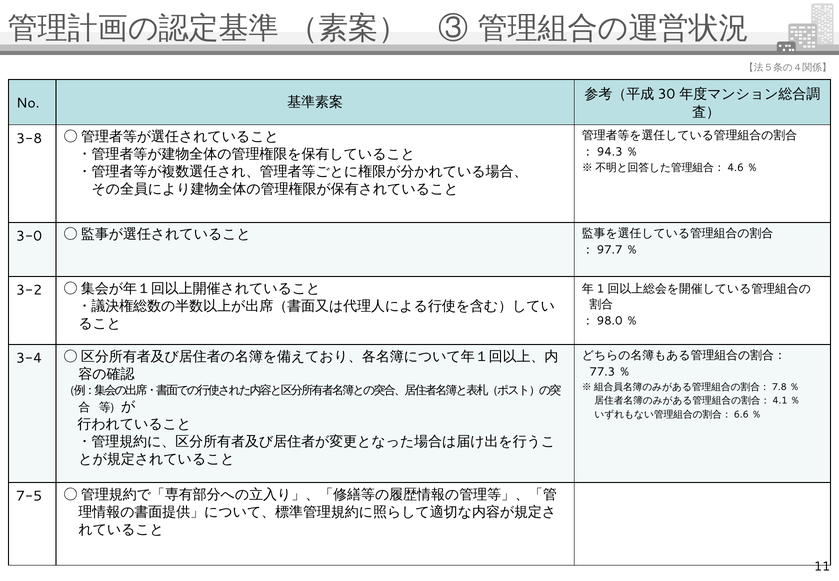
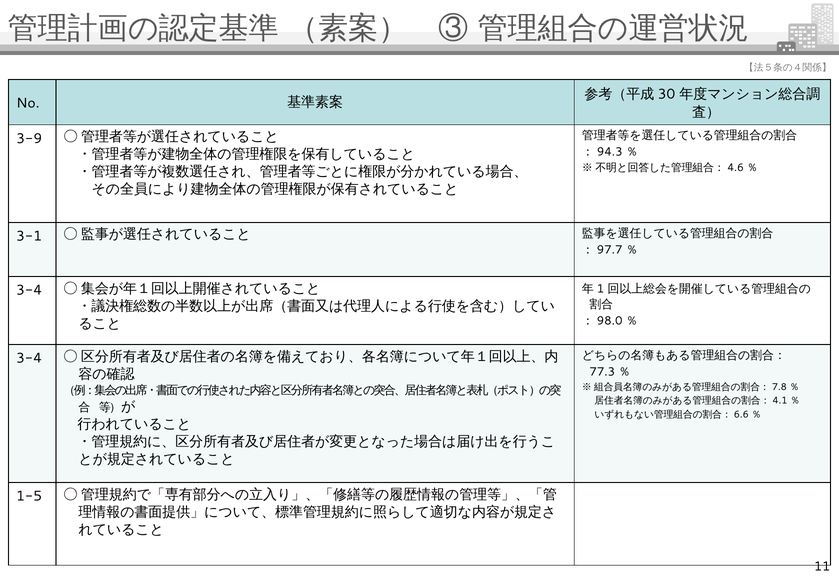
3-8: 3-8 -> 3-9 (29, 138)
3-0: 3-0 -> 3-1 (29, 236)
3-2: 3-2 -> 3-4 (29, 290)
7-5: 7-5 -> 1-5 (29, 496)
